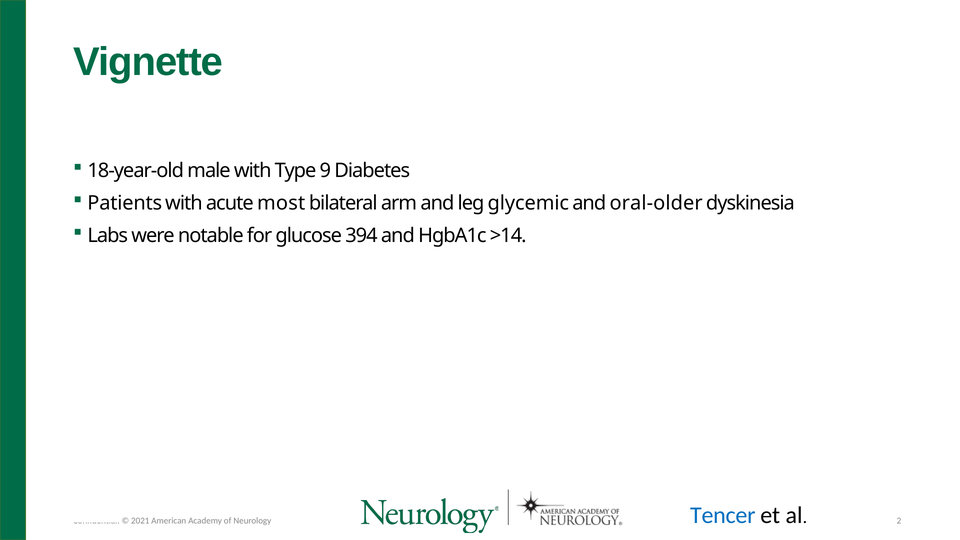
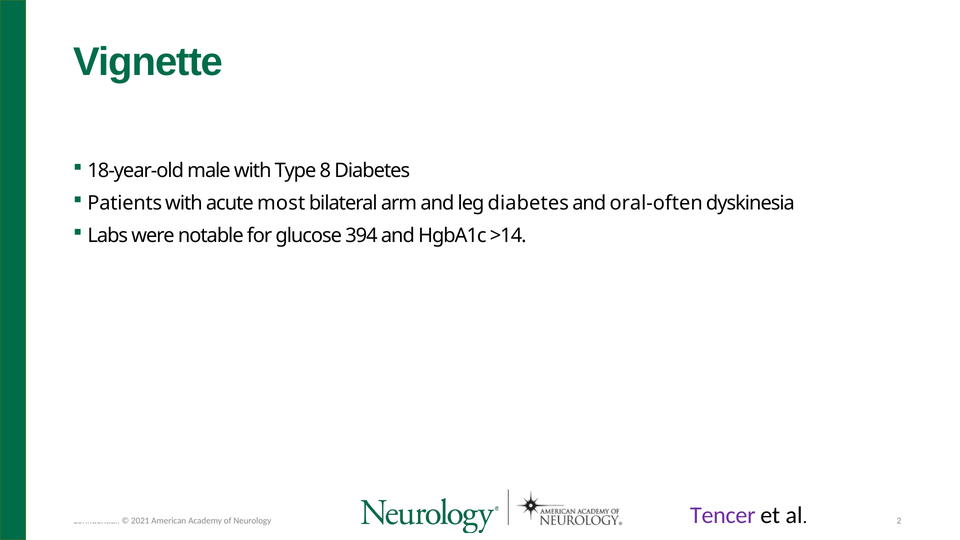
9: 9 -> 8 (325, 171)
leg glycemic: glycemic -> diabetes (528, 203)
oral-older: oral-older -> oral-often (656, 203)
Tencer colour: blue -> purple (723, 515)
